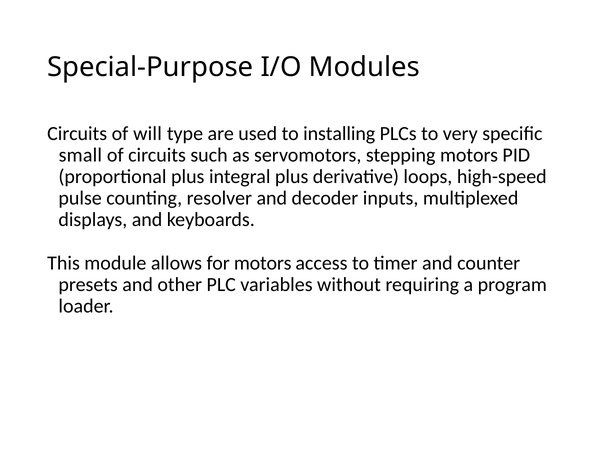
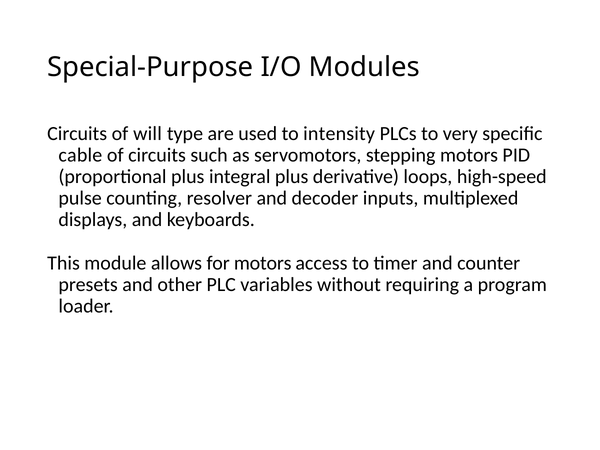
installing: installing -> intensity (339, 133)
small: small -> cable (80, 155)
